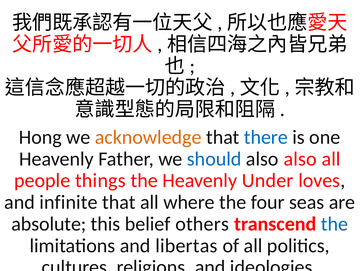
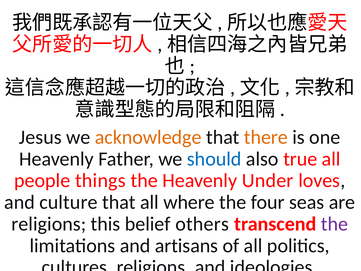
Hong: Hong -> Jesus (40, 137)
there colour: blue -> orange (266, 137)
also also: also -> true (300, 159)
infinite: infinite -> culture (68, 202)
absolute: absolute -> religions (49, 224)
the colour: blue -> purple (334, 224)
libertas: libertas -> artisans (187, 245)
